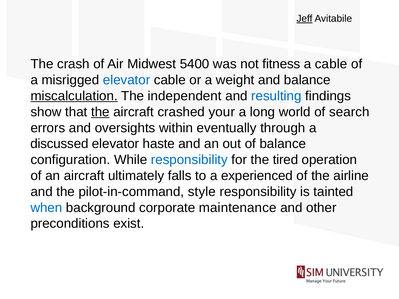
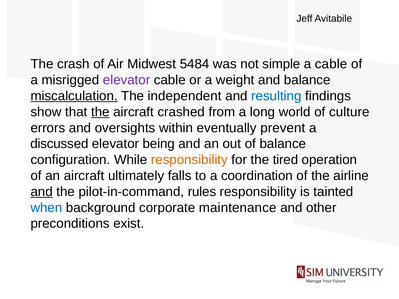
Jeff underline: present -> none (304, 19)
5400: 5400 -> 5484 (195, 64)
fitness: fitness -> simple (281, 64)
elevator colour: blue -> purple (127, 80)
your: your -> from (222, 112)
search: search -> culture (349, 112)
through: through -> prevent (283, 128)
haste: haste -> being (159, 144)
responsibility colour: blue -> orange (189, 160)
experienced: experienced -> coordination (257, 176)
and underline: none -> present (42, 192)
style: style -> rules (202, 192)
